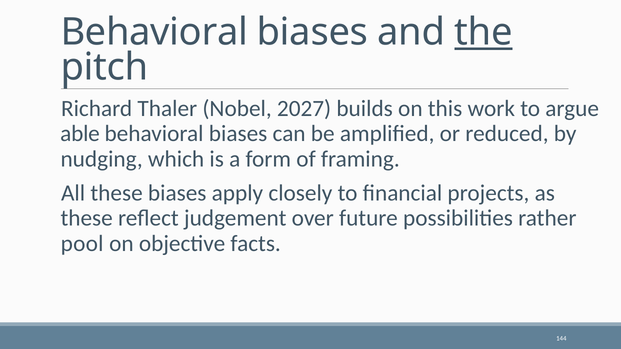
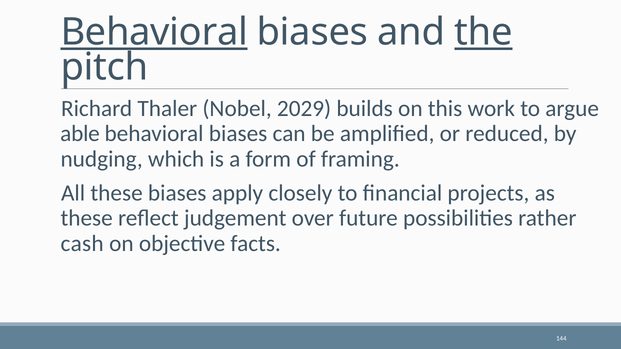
Behavioral underline: none -> present (154, 32)
2027: 2027 -> 2029 (304, 109)
pool: pool -> cash (82, 244)
